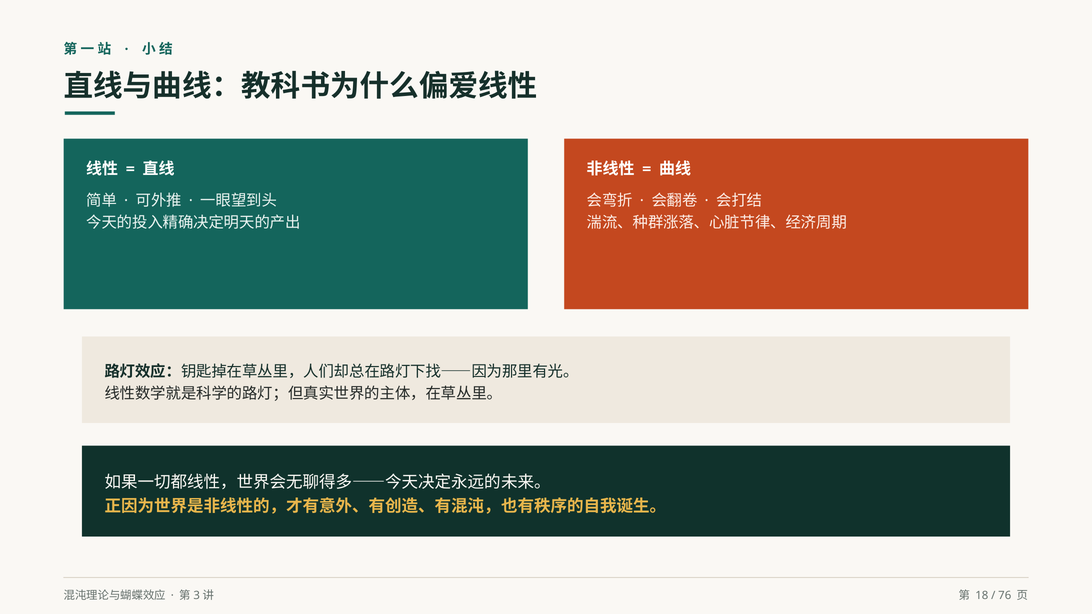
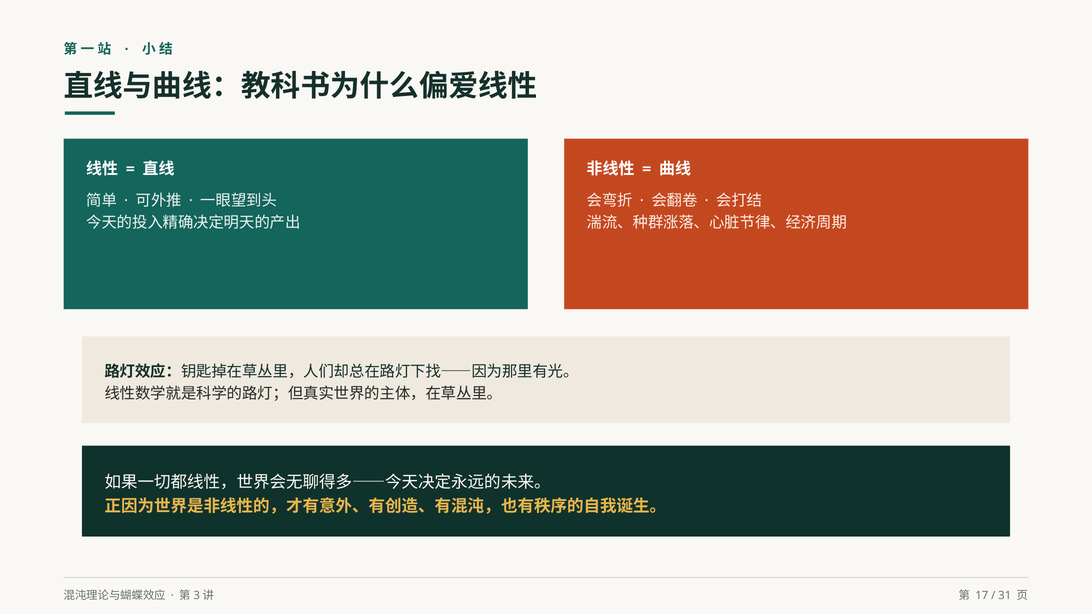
18: 18 -> 17 (982, 596)
76: 76 -> 31 (1005, 596)
